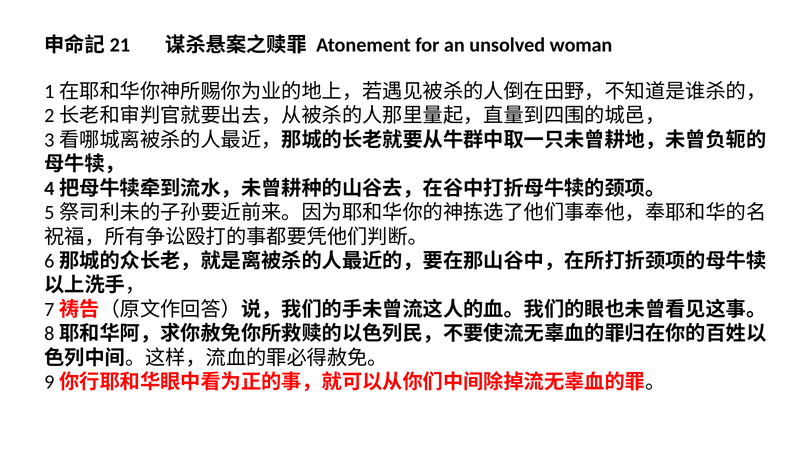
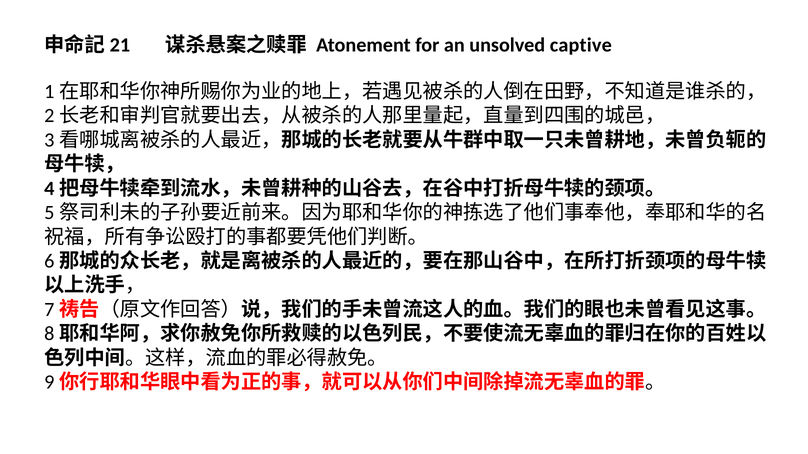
woman: woman -> captive (581, 45)
